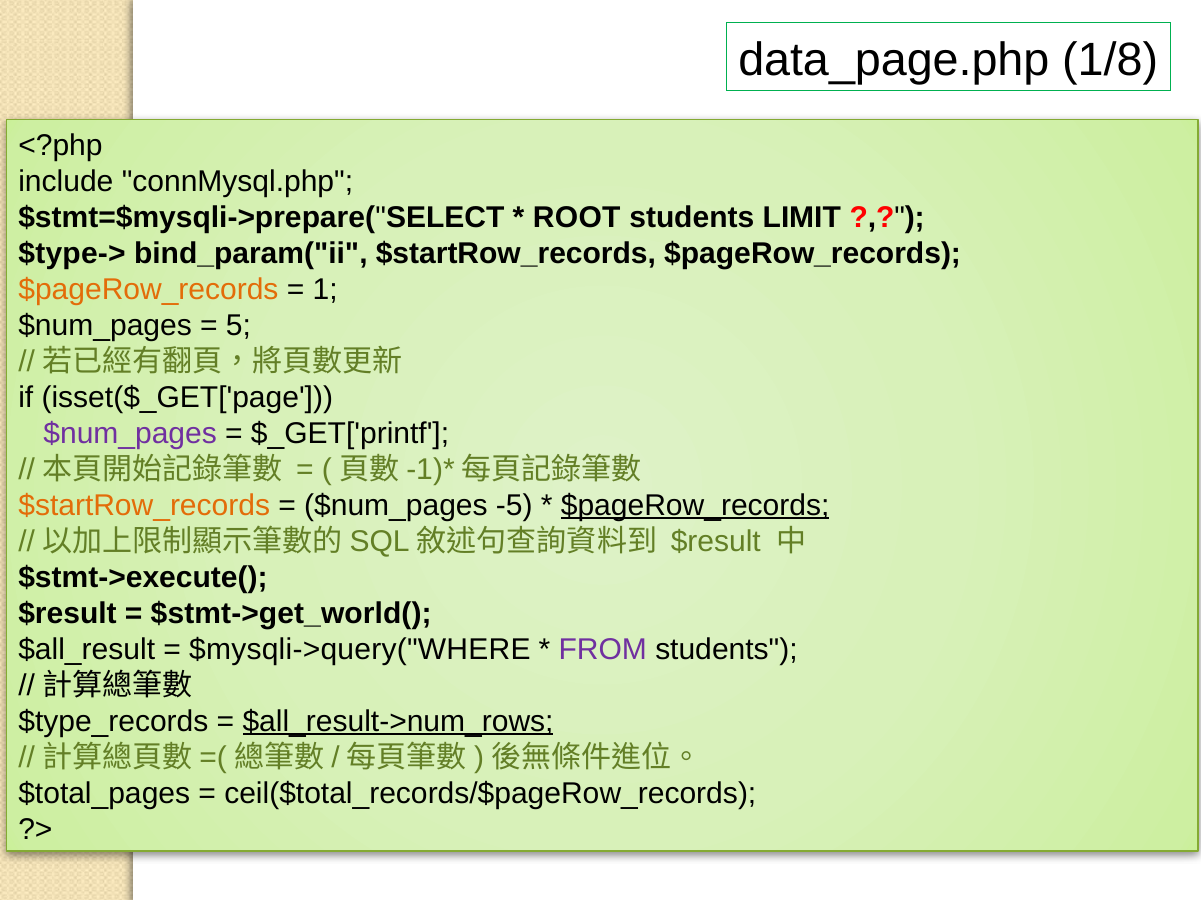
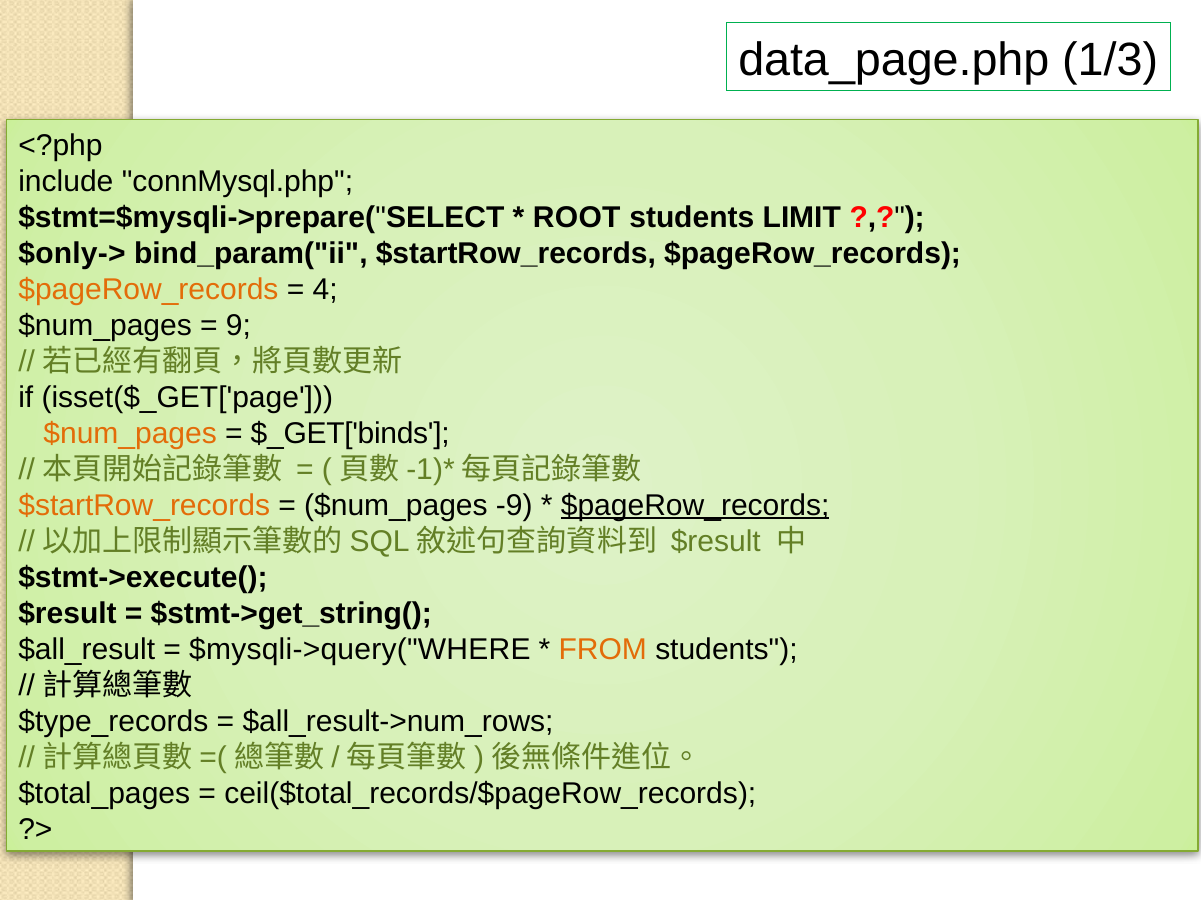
1/8: 1/8 -> 1/3 (1110, 60)
$type->: $type-> -> $only-> (72, 253)
1: 1 -> 4 (325, 289)
5: 5 -> 9 (238, 325)
$num_pages colour: purple -> orange (130, 434)
$_GET['printf: $_GET['printf -> $_GET['binds (350, 434)
-5: -5 -> -9 (514, 506)
$stmt->get_world(: $stmt->get_world( -> $stmt->get_string( (291, 614)
FROM colour: purple -> orange (603, 650)
$all_result->num_rows underline: present -> none (398, 722)
